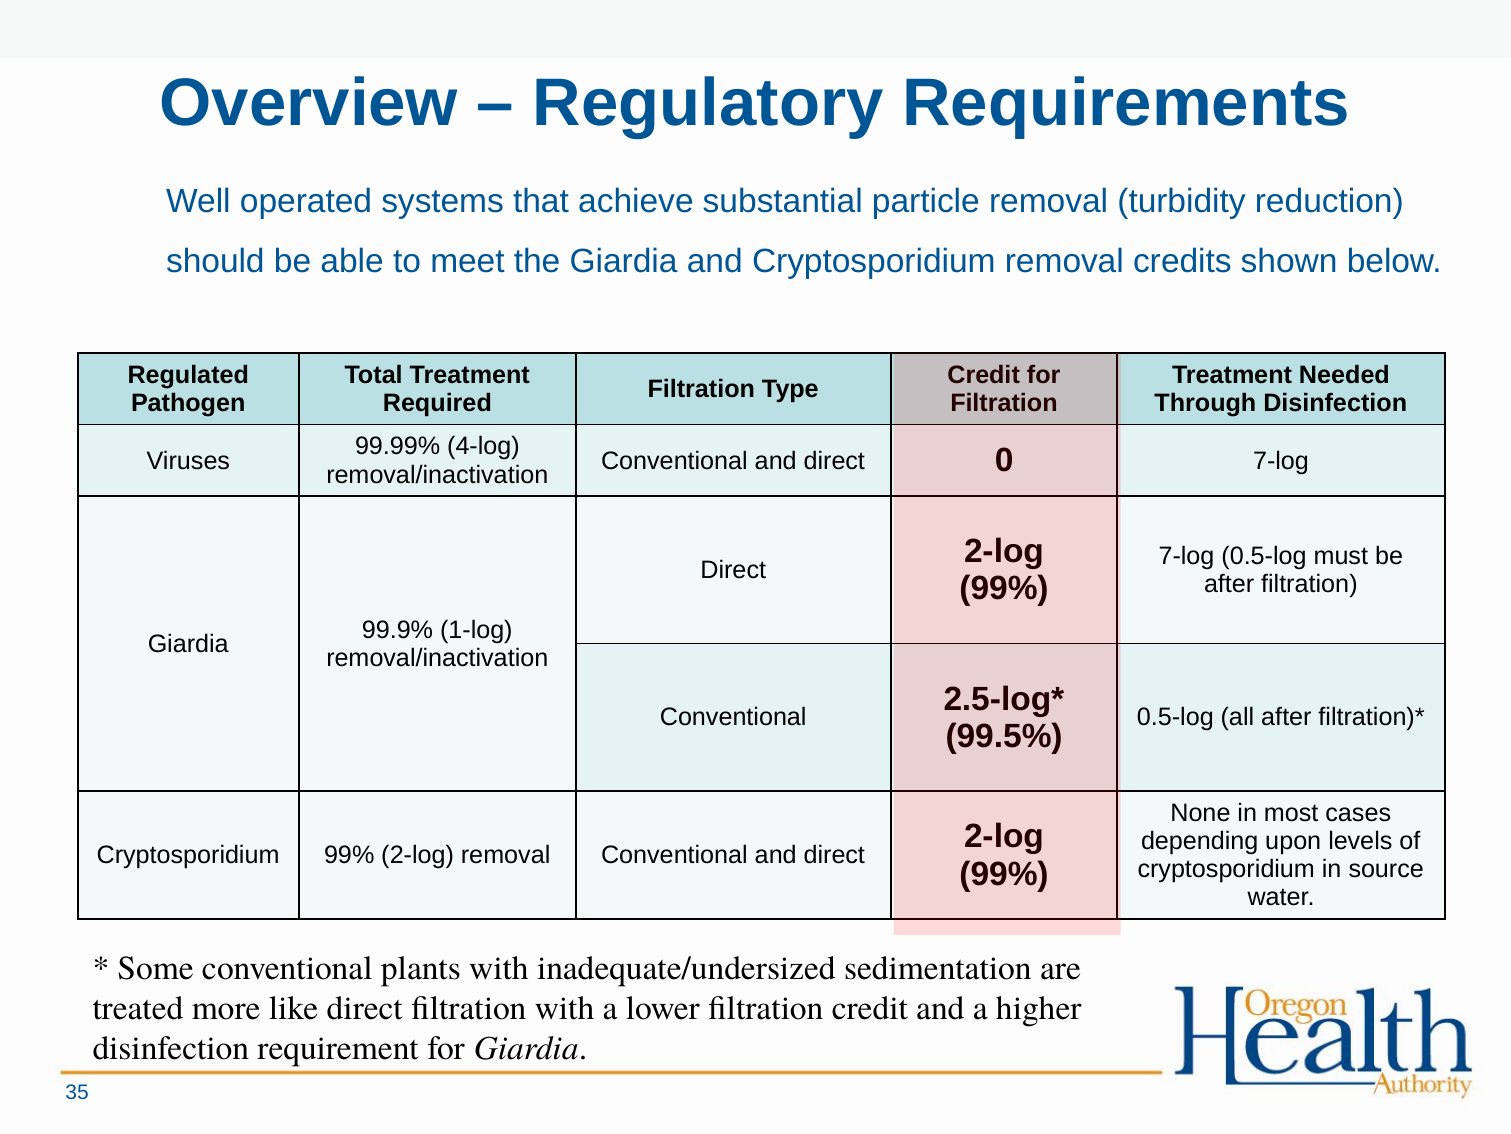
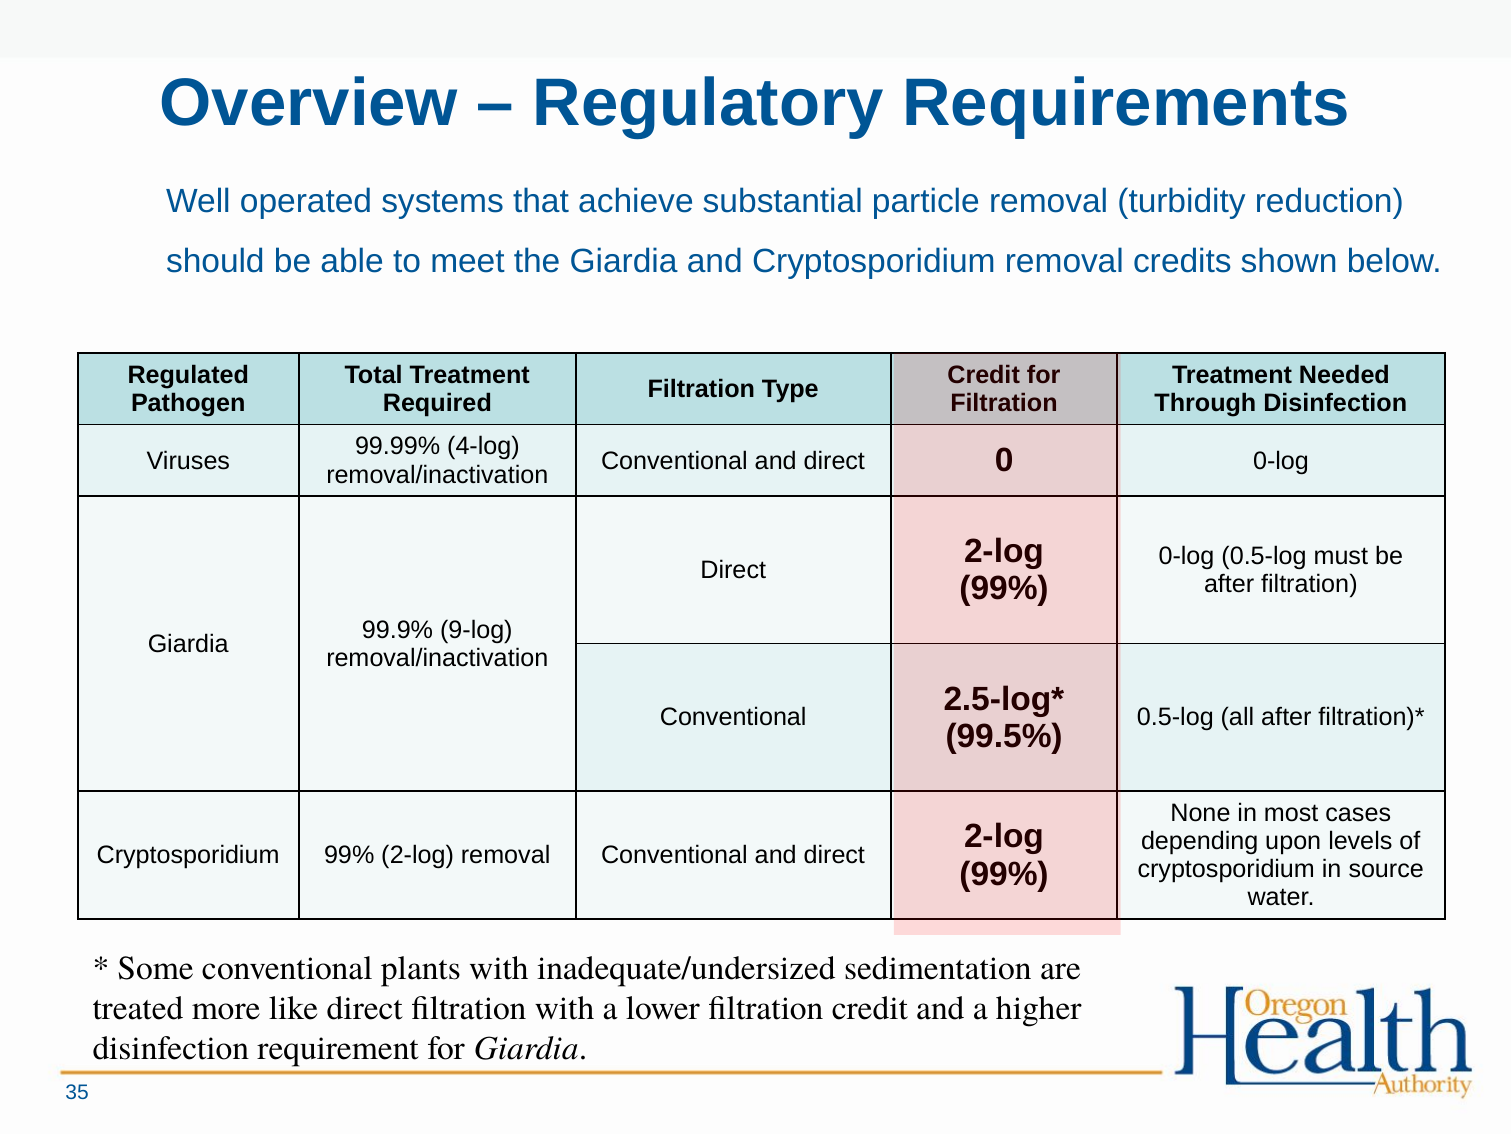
7-log: 7-log -> 0-log (1281, 460)
7-log: 7-log -> 0-log (1187, 556)
1-log: 1-log -> 9-log (476, 629)
